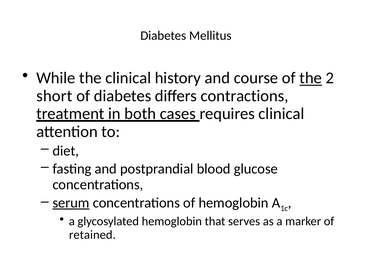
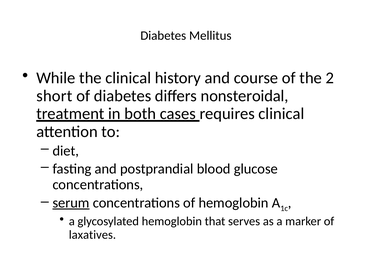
the underline: present -> none (311, 78)
contractions: contractions -> nonsteroidal (245, 96)
retained: retained -> laxatives (92, 235)
